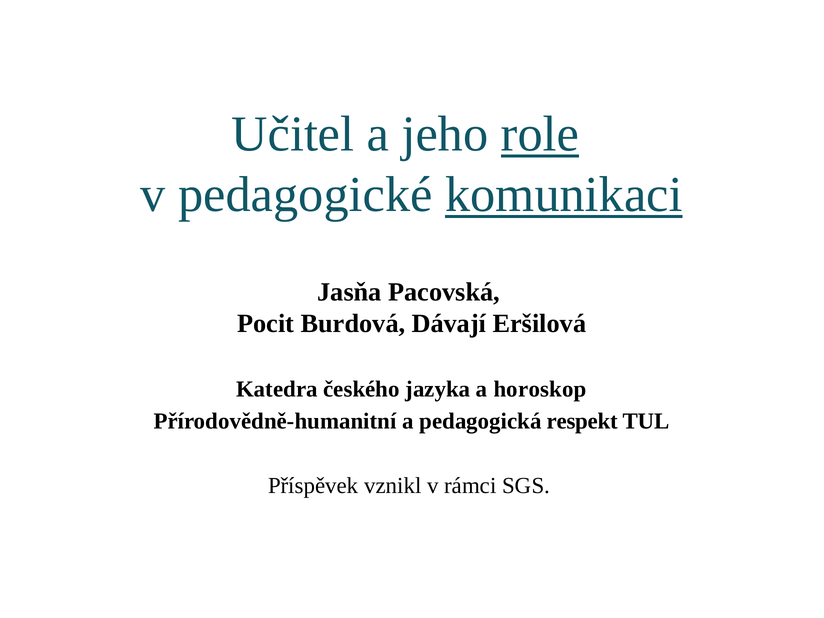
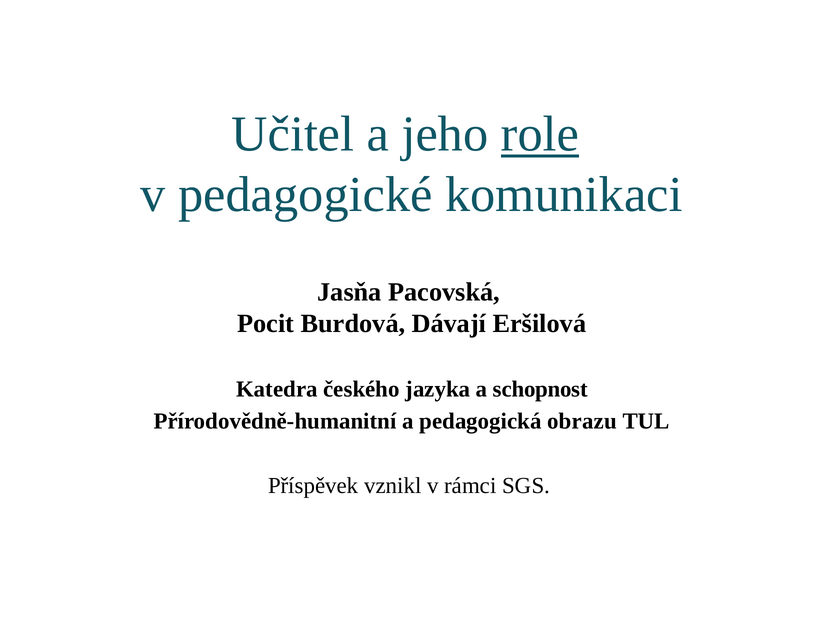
komunikaci underline: present -> none (564, 195)
horoskop: horoskop -> schopnost (540, 389)
respekt: respekt -> obrazu (582, 421)
